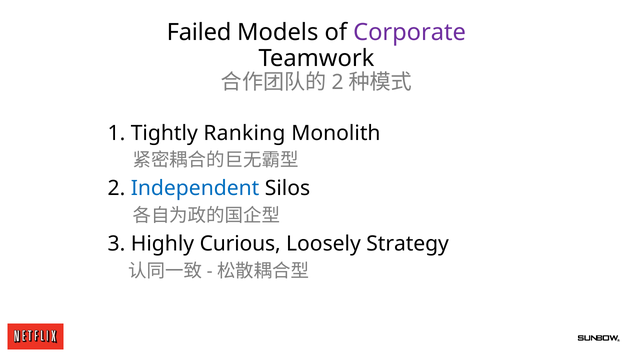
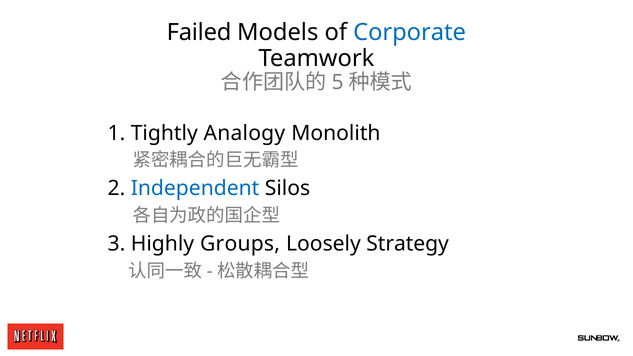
Corporate colour: purple -> blue (410, 33)
2: 2 -> 5 (338, 82)
Ranking: Ranking -> Analogy (244, 133)
Curious: Curious -> Groups (240, 244)
